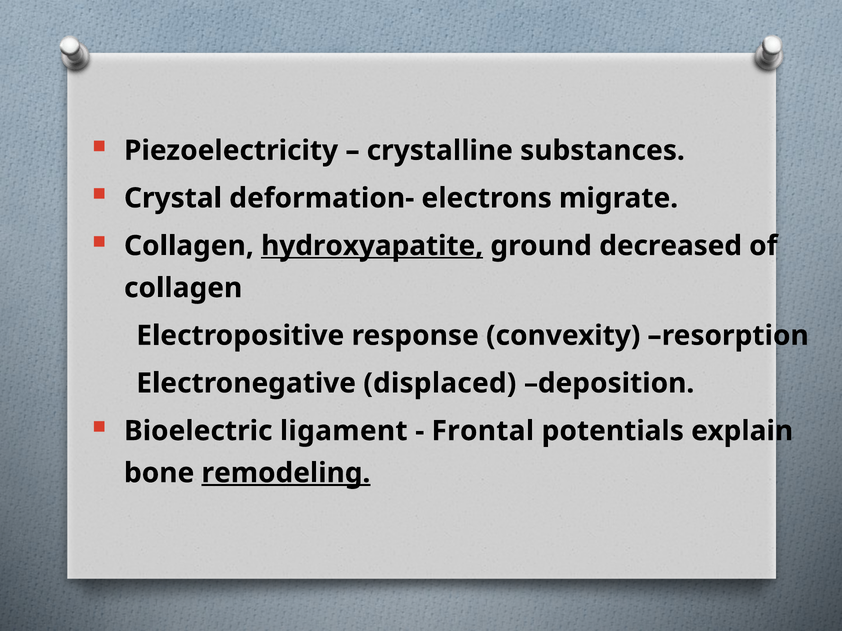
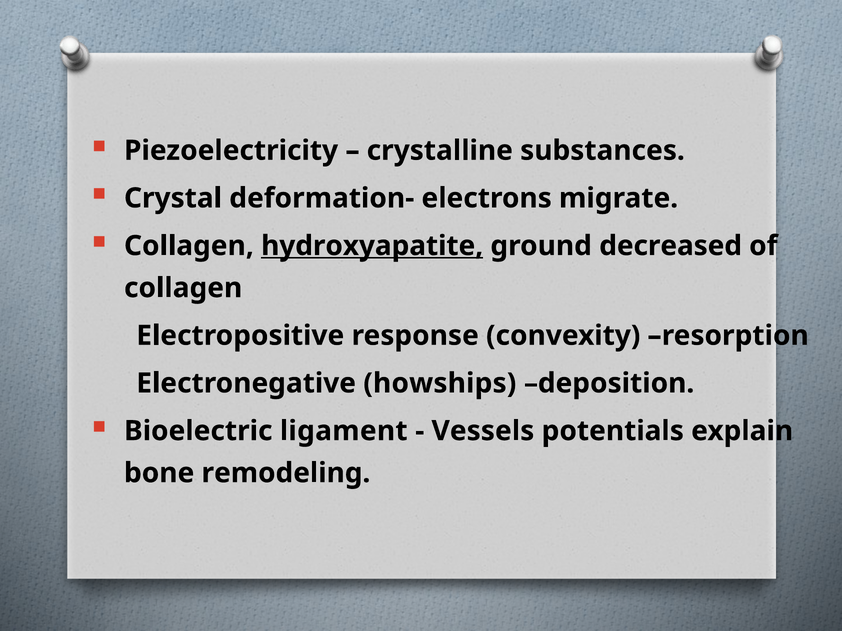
displaced: displaced -> howships (440, 384)
Frontal: Frontal -> Vessels (483, 431)
remodeling underline: present -> none (286, 473)
